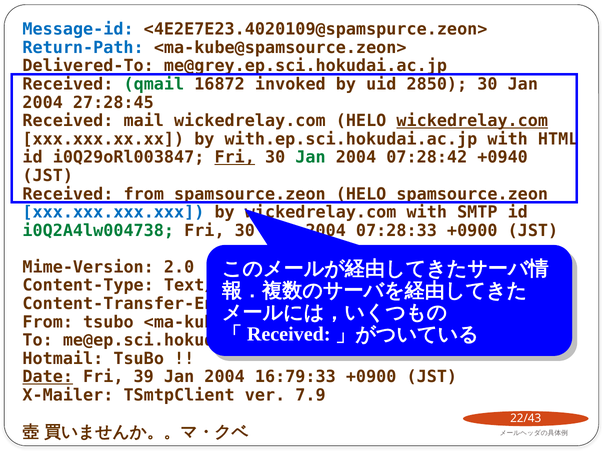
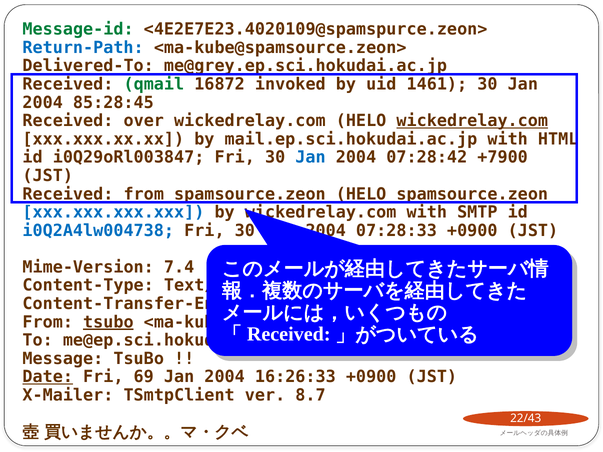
Message-id colour: blue -> green (78, 29)
2850: 2850 -> 1461 (437, 84)
27:28:45: 27:28:45 -> 85:28:45 (113, 103)
mail: mail -> over (144, 121)
with.ep.sci.hokudai.ac.jp: with.ep.sci.hokudai.ac.jp -> mail.ep.sci.hokudai.ac.jp (351, 139)
Fri underline: present -> none (235, 157)
Jan colour: green -> blue (310, 157)
+0940: +0940 -> +7900 (503, 157)
i0Q2A4lw004738 colour: green -> blue (98, 231)
2.0: 2.0 -> 7.4 (179, 267)
tsubo underline: none -> present (108, 322)
Hotmail: Hotmail -> Message (63, 359)
39: 39 -> 69 (144, 377)
16:79:33: 16:79:33 -> 16:26:33 (295, 377)
7.9: 7.9 -> 8.7 (310, 395)
